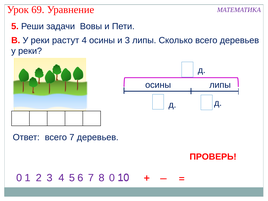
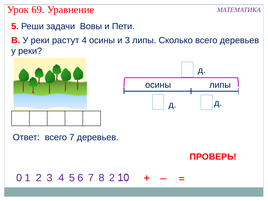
0: 0 -> 2 (112, 178)
